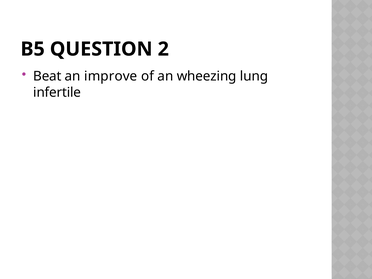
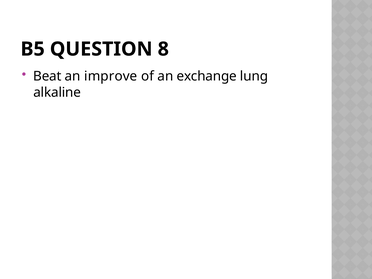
2: 2 -> 8 (163, 49)
wheezing: wheezing -> exchange (207, 76)
infertile: infertile -> alkaline (57, 92)
